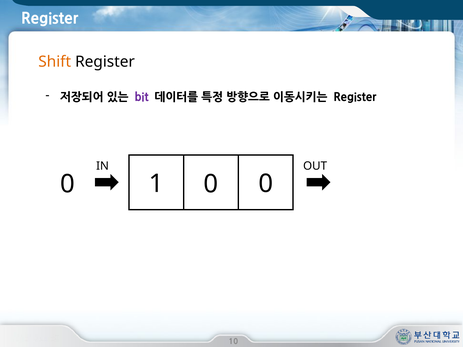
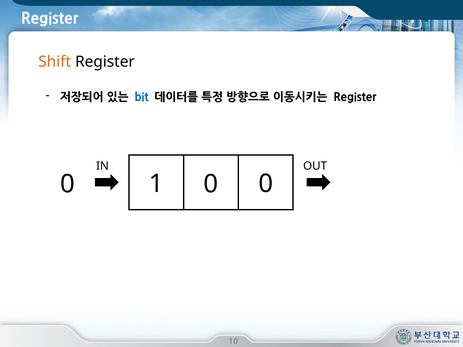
bit colour: purple -> blue (142, 97)
